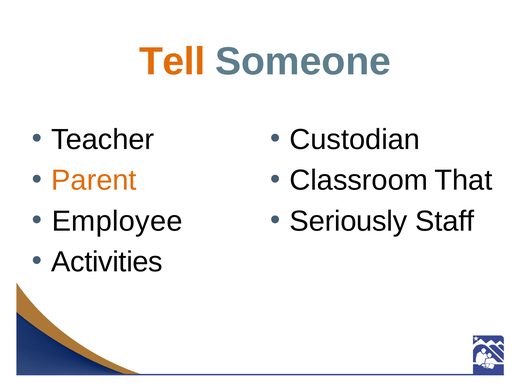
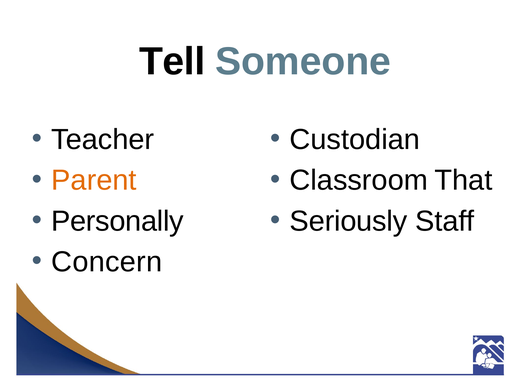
Tell colour: orange -> black (172, 61)
Employee: Employee -> Personally (117, 221)
Activities: Activities -> Concern (107, 262)
